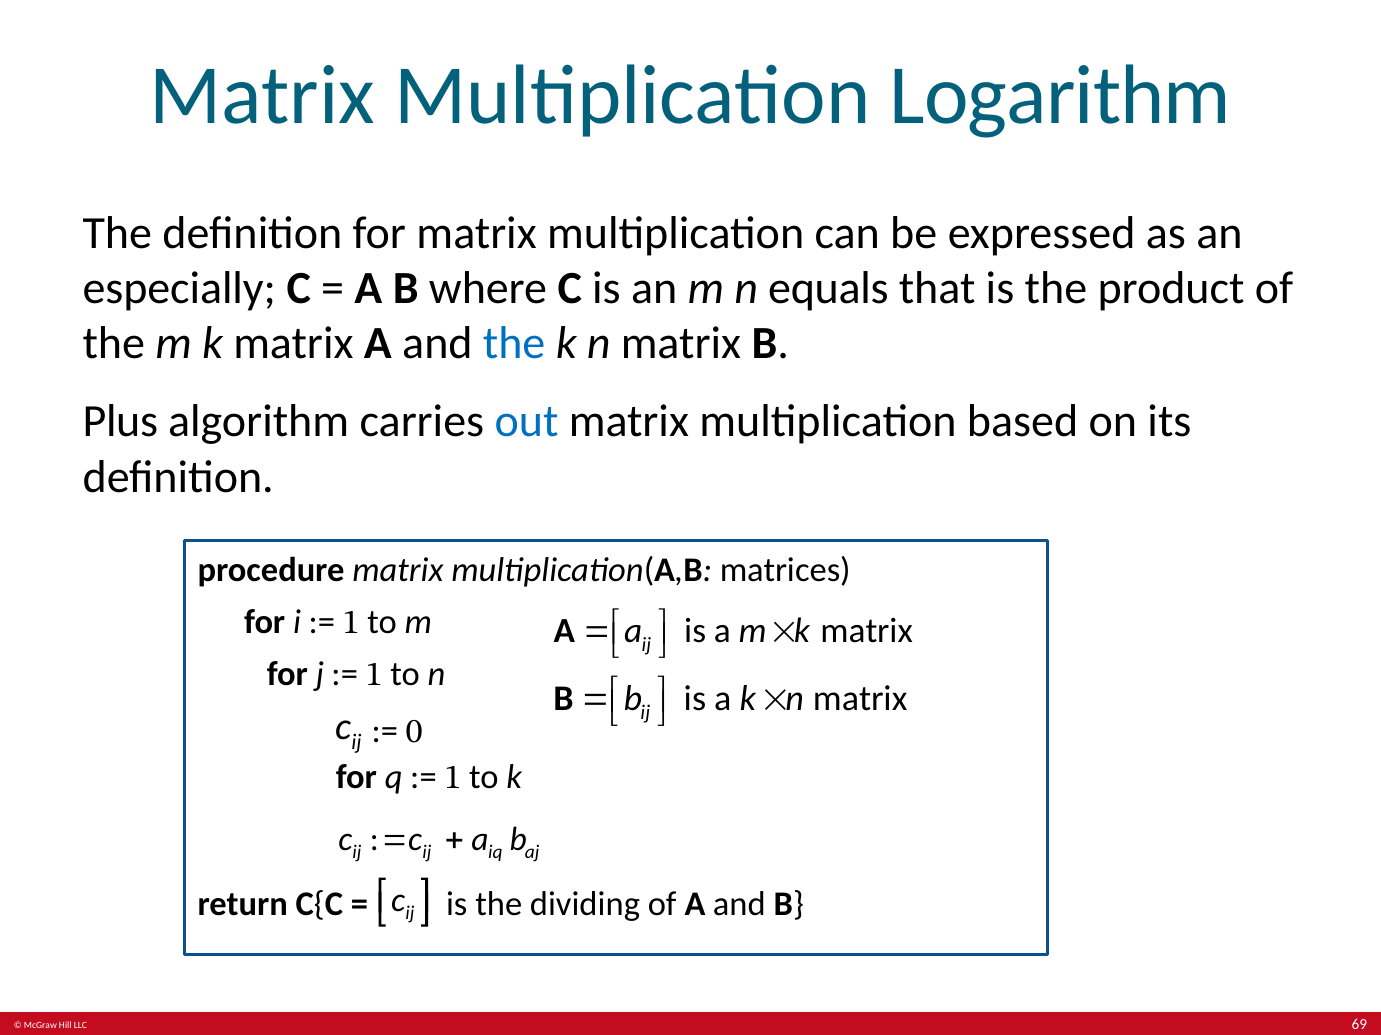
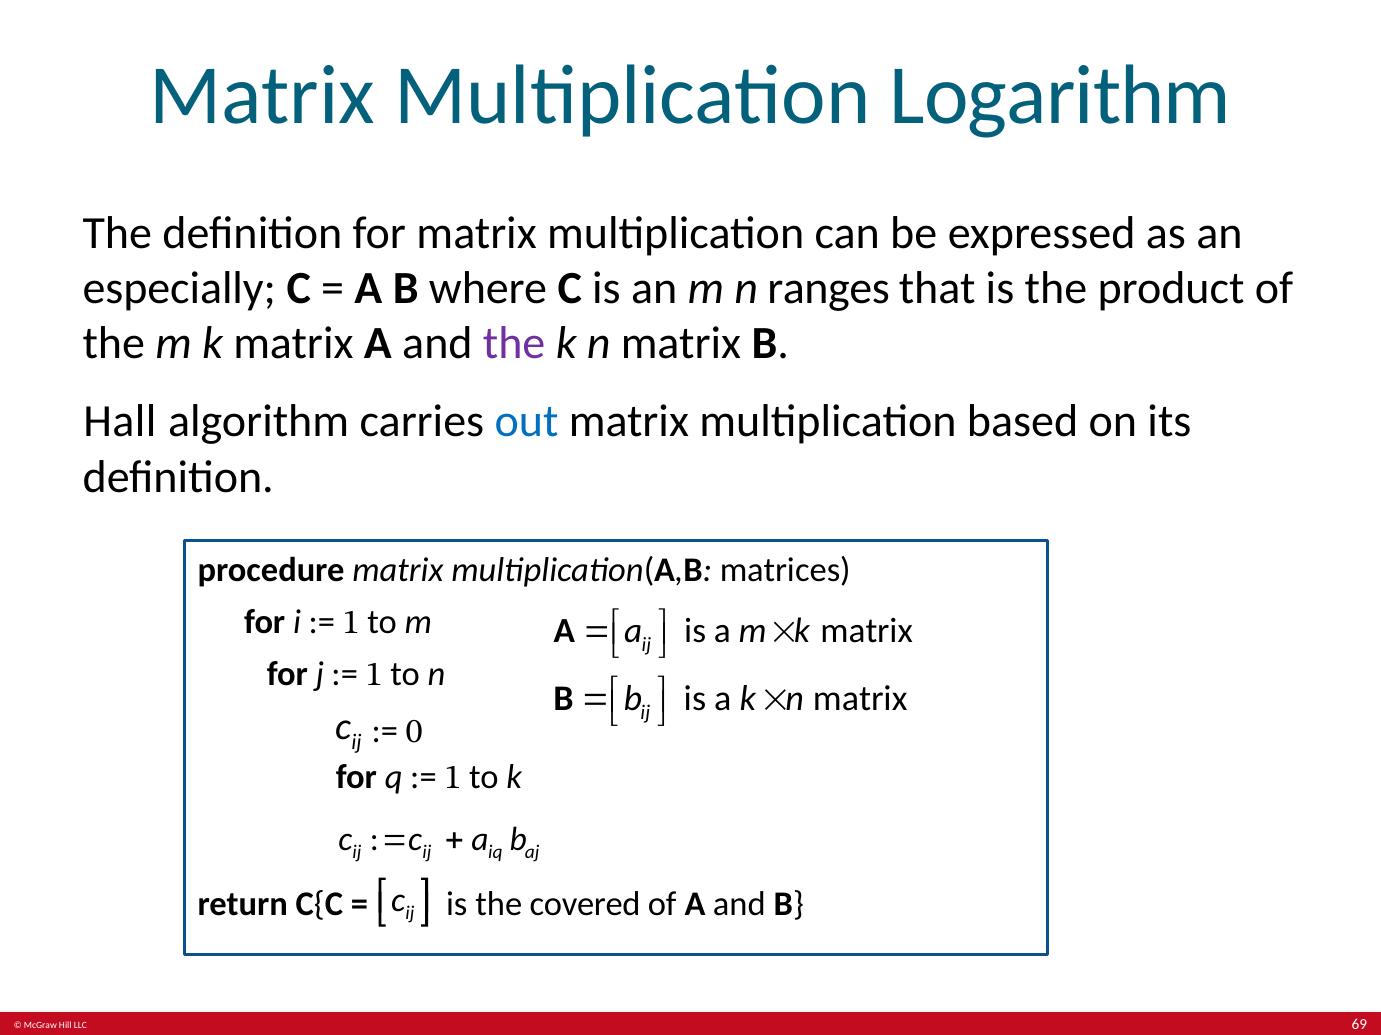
equals: equals -> ranges (829, 289)
the colour: blue -> purple (514, 344)
Plus: Plus -> Hall (120, 422)
dividing: dividing -> covered (585, 905)
